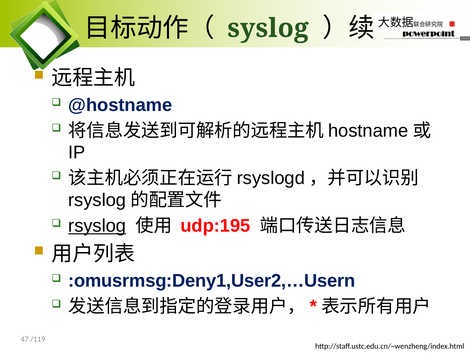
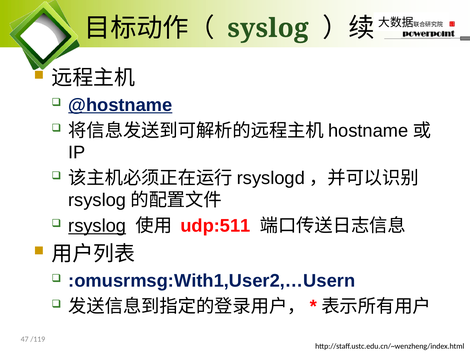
@hostname underline: none -> present (120, 105)
udp:195: udp:195 -> udp:511 (215, 226)
:omusrmsg:Deny1,User2,…Usern: :omusrmsg:Deny1,User2,…Usern -> :omusrmsg:With1,User2,…Usern (212, 280)
